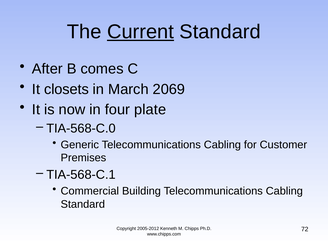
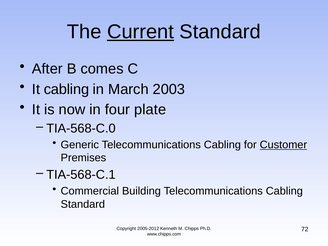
It closets: closets -> cabling (66, 89)
2069: 2069 -> 2003 (169, 89)
Customer underline: none -> present (283, 145)
